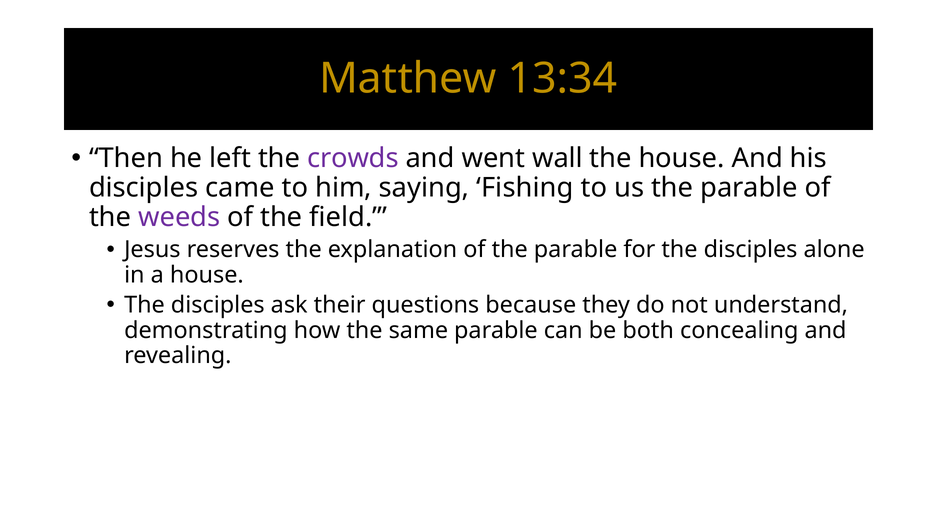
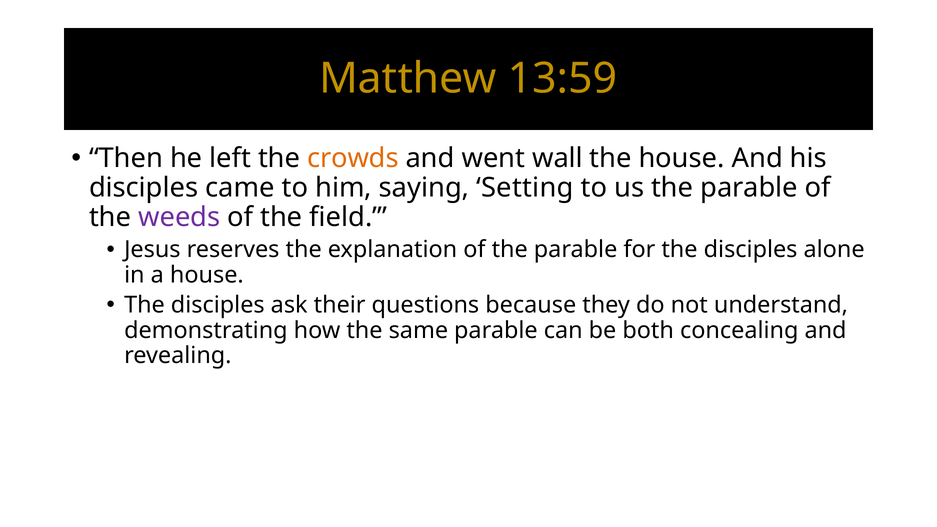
13:34: 13:34 -> 13:59 (563, 79)
crowds colour: purple -> orange (353, 158)
Fishing: Fishing -> Setting (525, 188)
